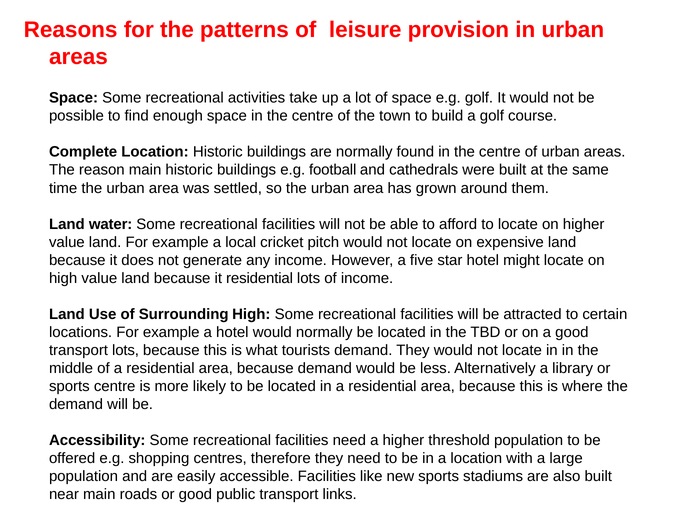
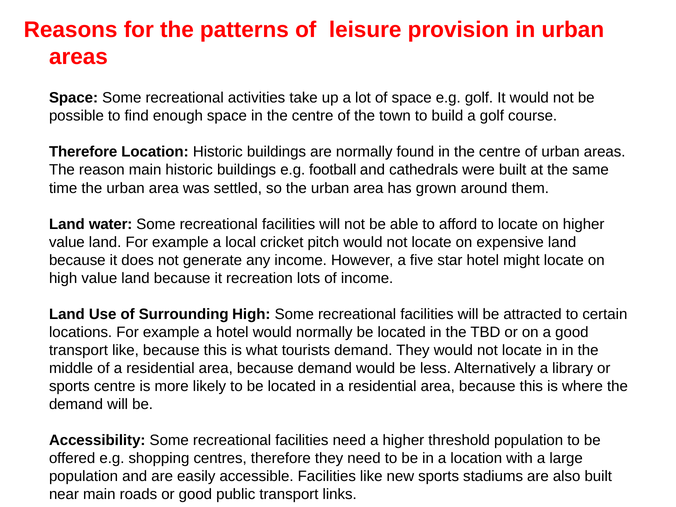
Complete: Complete -> Therefore (83, 152)
it residential: residential -> recreation (259, 278)
transport lots: lots -> like (125, 350)
